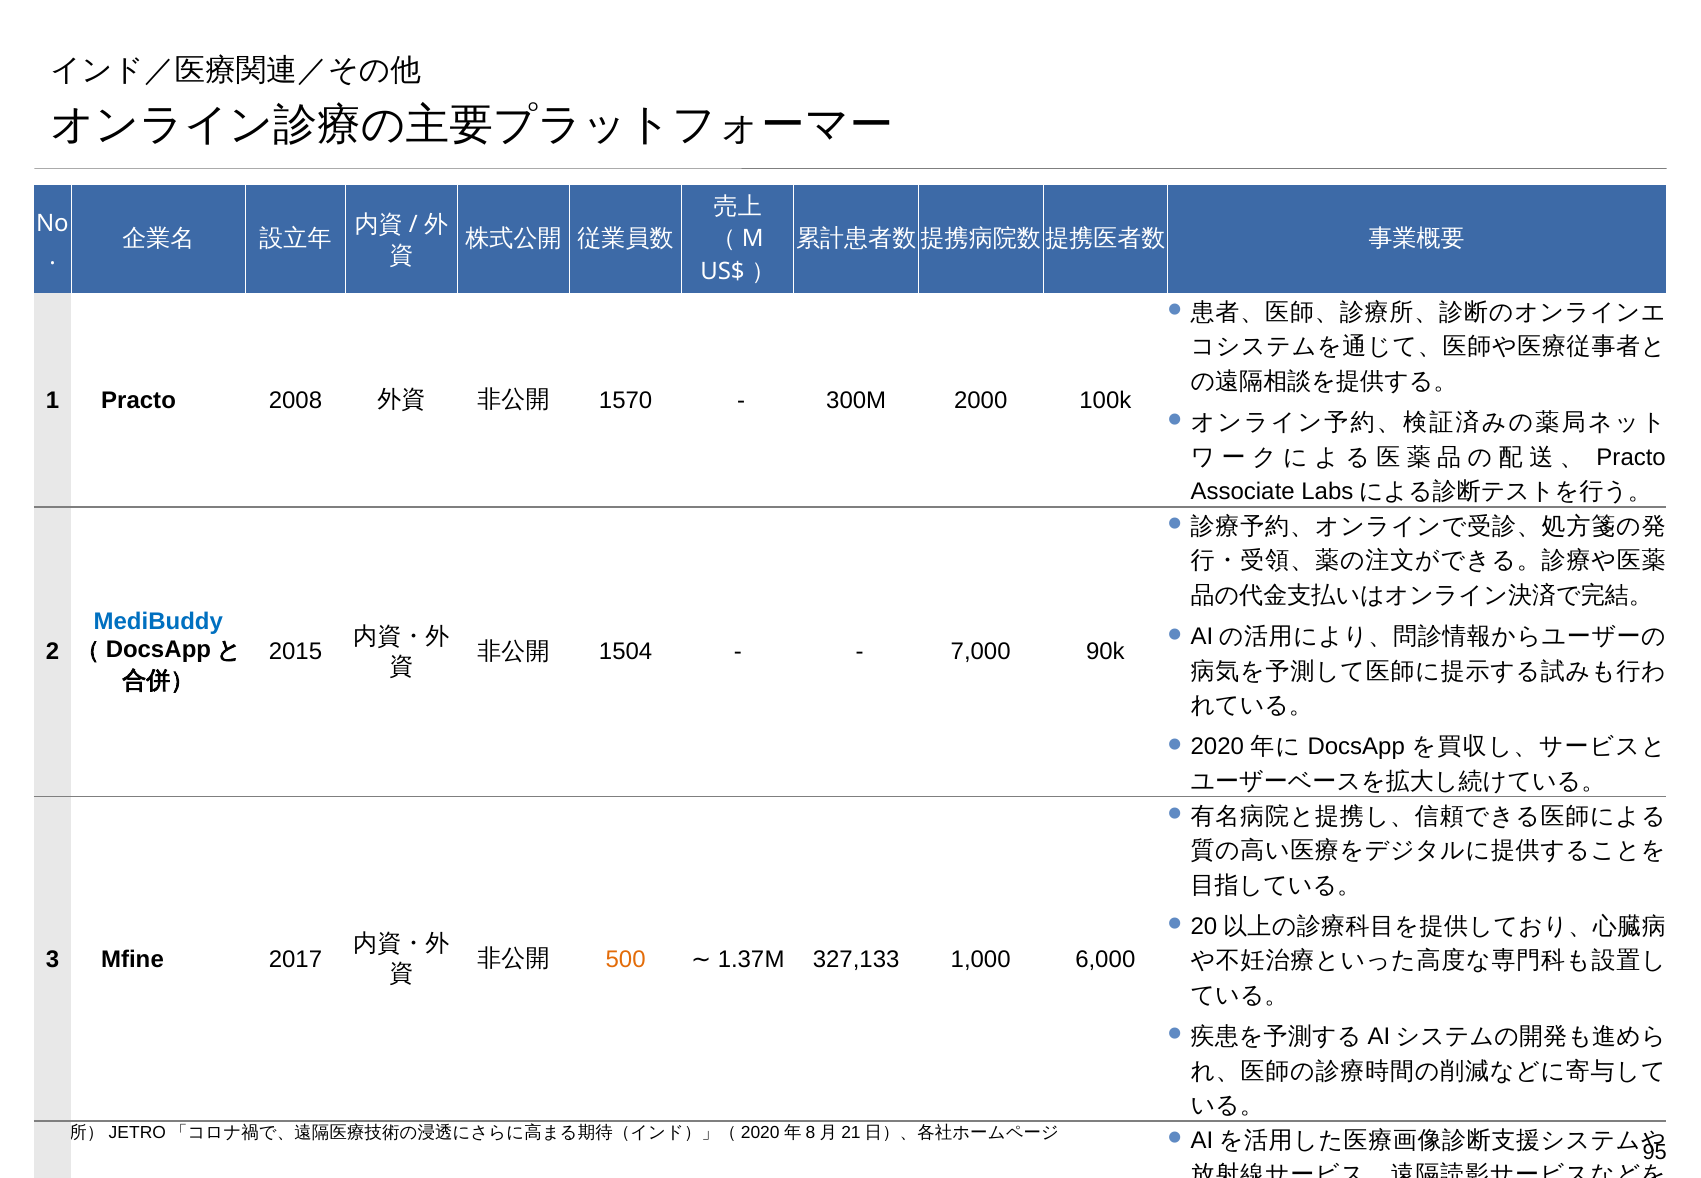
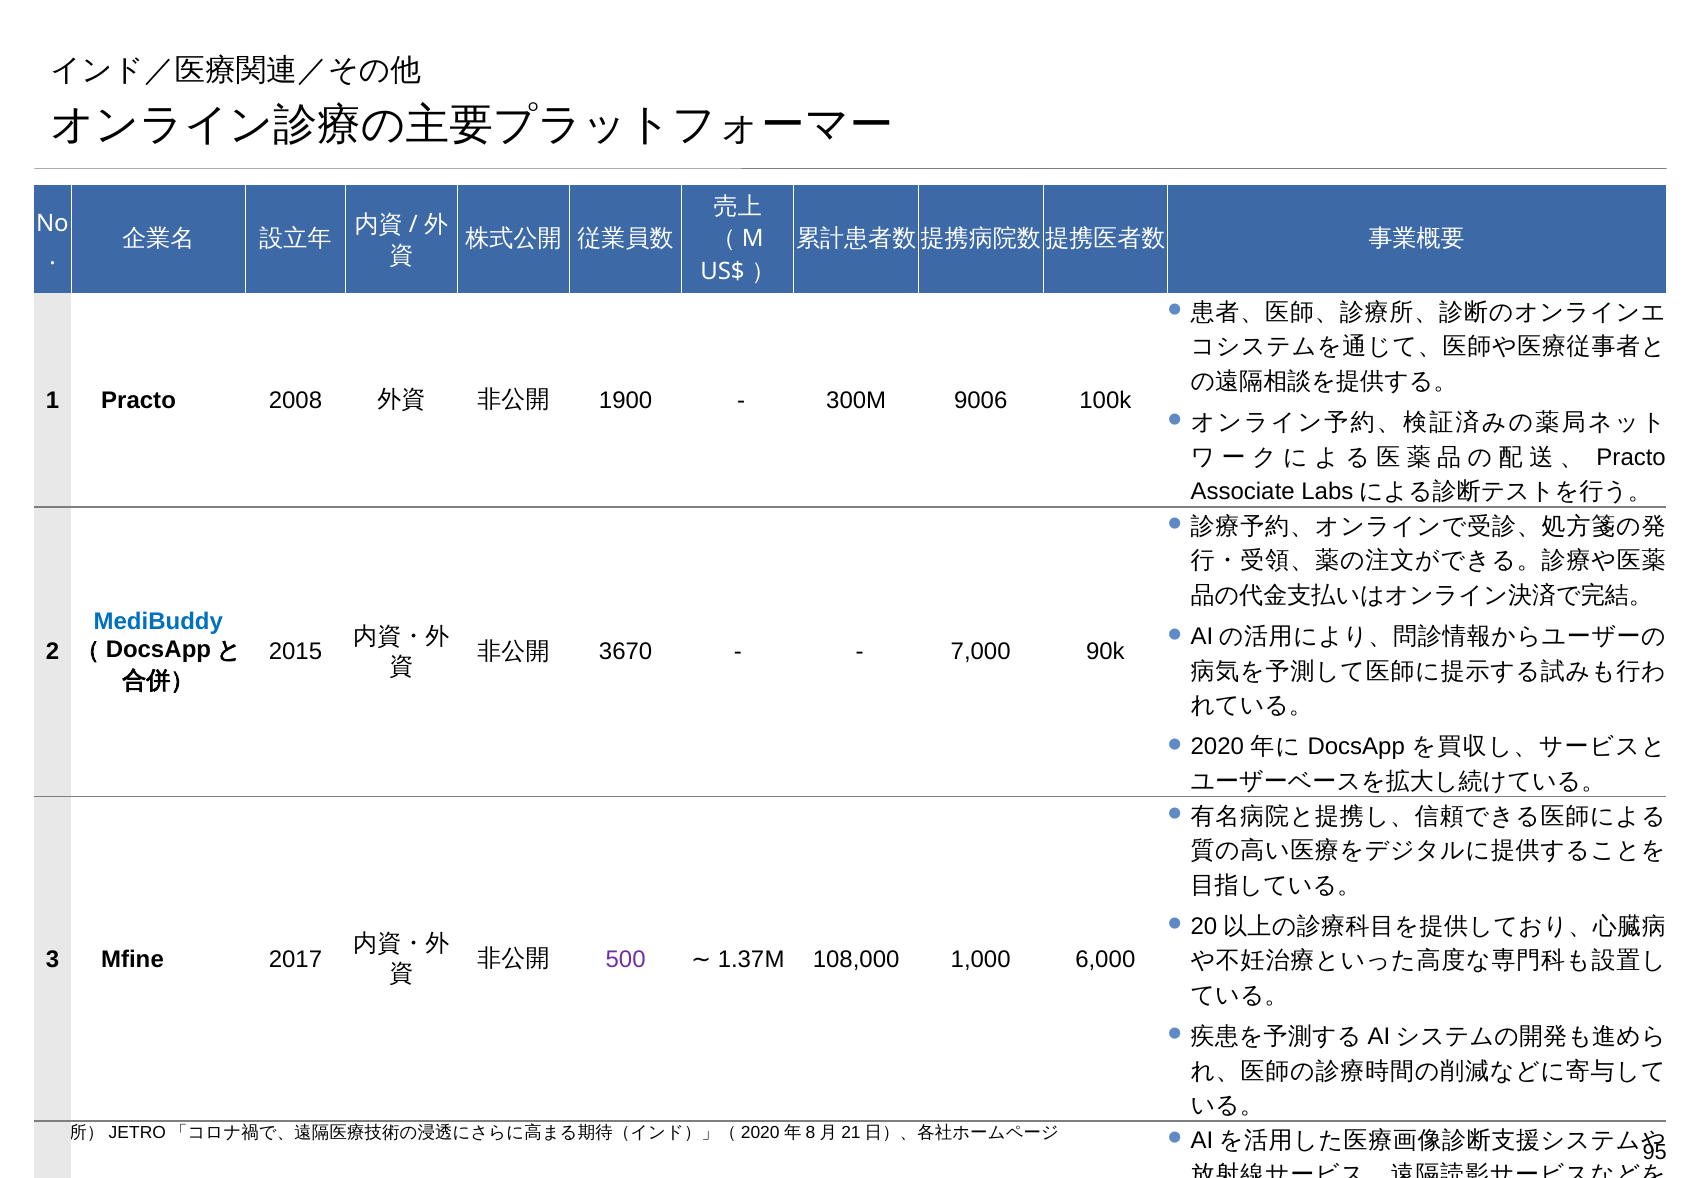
1570: 1570 -> 1900 (626, 400)
2000: 2000 -> 9006 (981, 400)
1504: 1504 -> 3670 (626, 652)
500 colour: orange -> purple (626, 959)
327,133: 327,133 -> 108,000 (856, 959)
